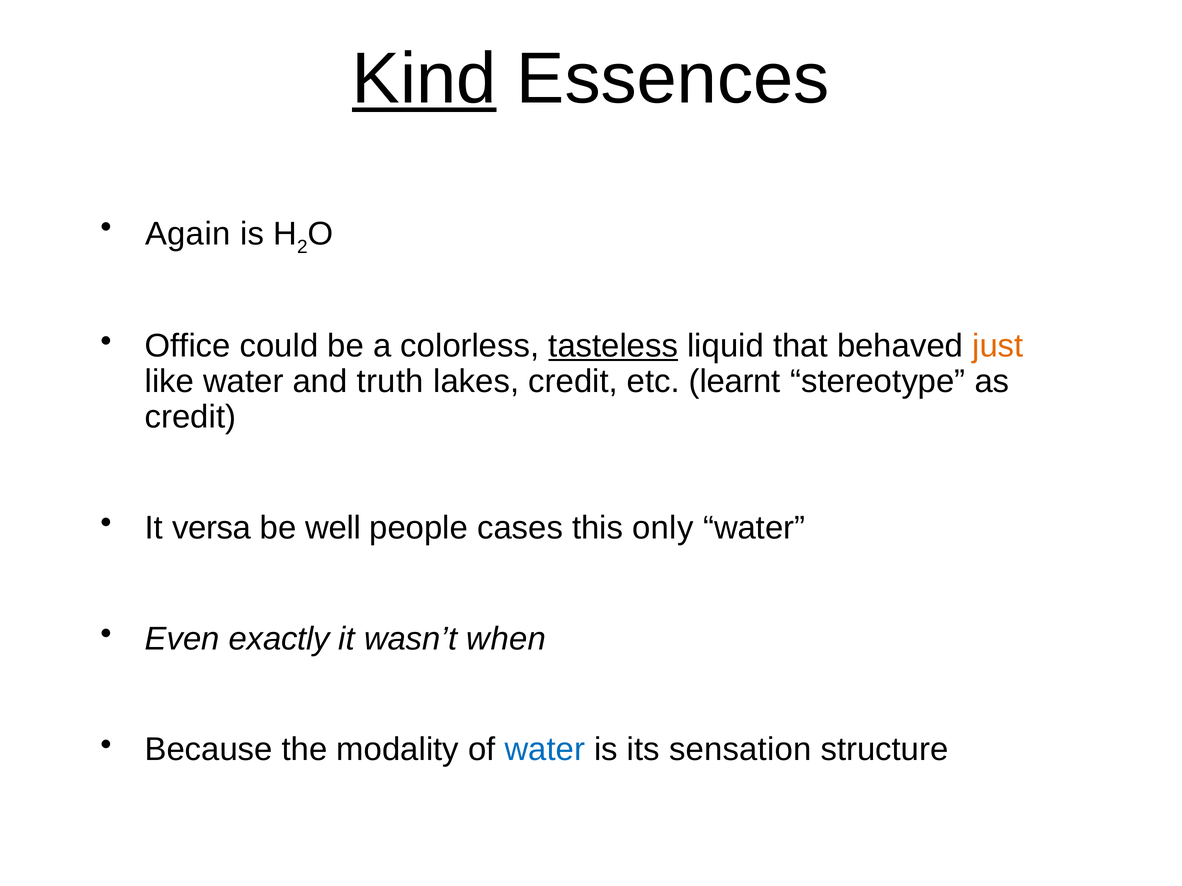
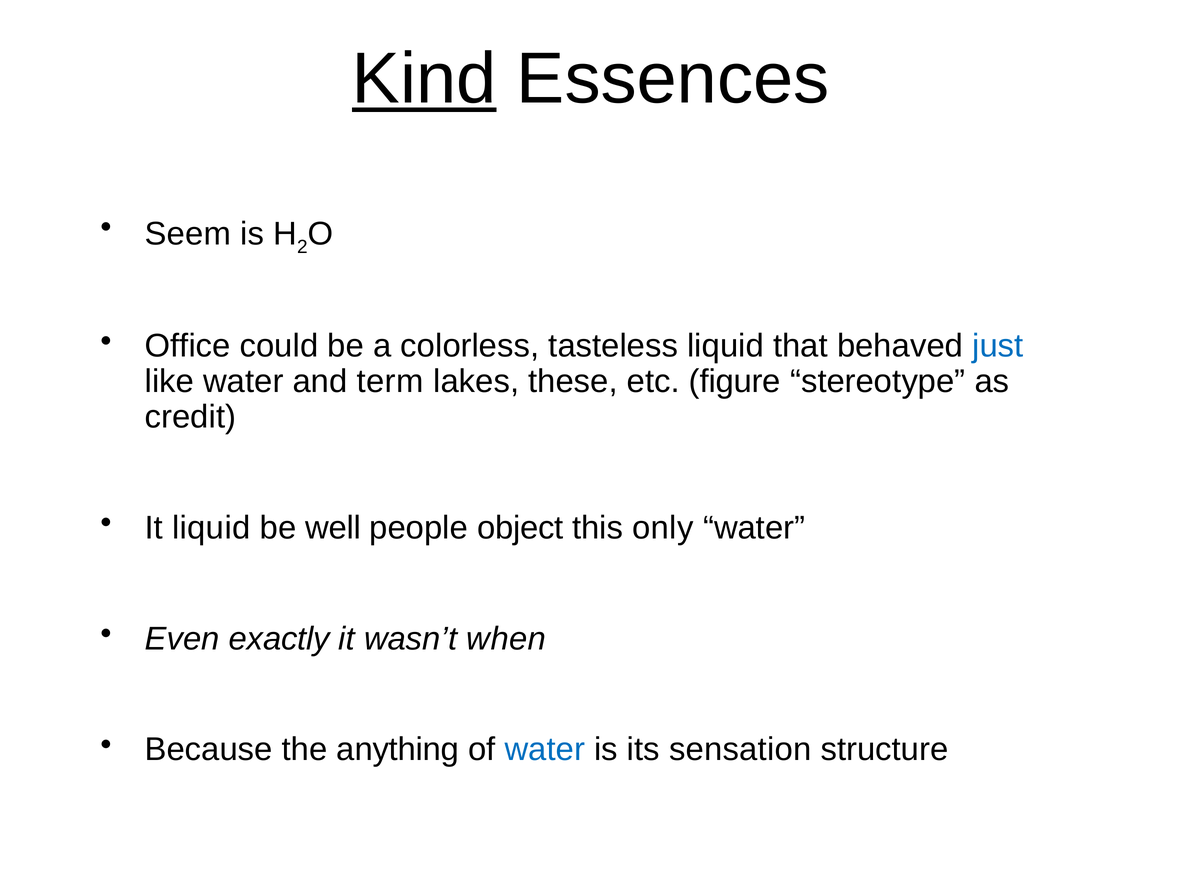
Again: Again -> Seem (188, 234)
tasteless underline: present -> none (613, 346)
just colour: orange -> blue (998, 346)
truth: truth -> term (390, 382)
lakes credit: credit -> these (573, 382)
learnt: learnt -> figure (735, 382)
It versa: versa -> liquid (211, 528)
cases: cases -> object (520, 528)
modality: modality -> anything (398, 750)
